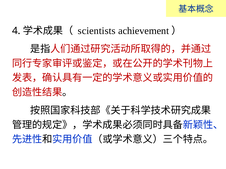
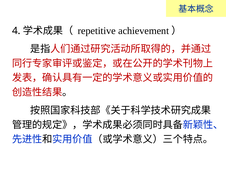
scientists: scientists -> repetitive (97, 31)
